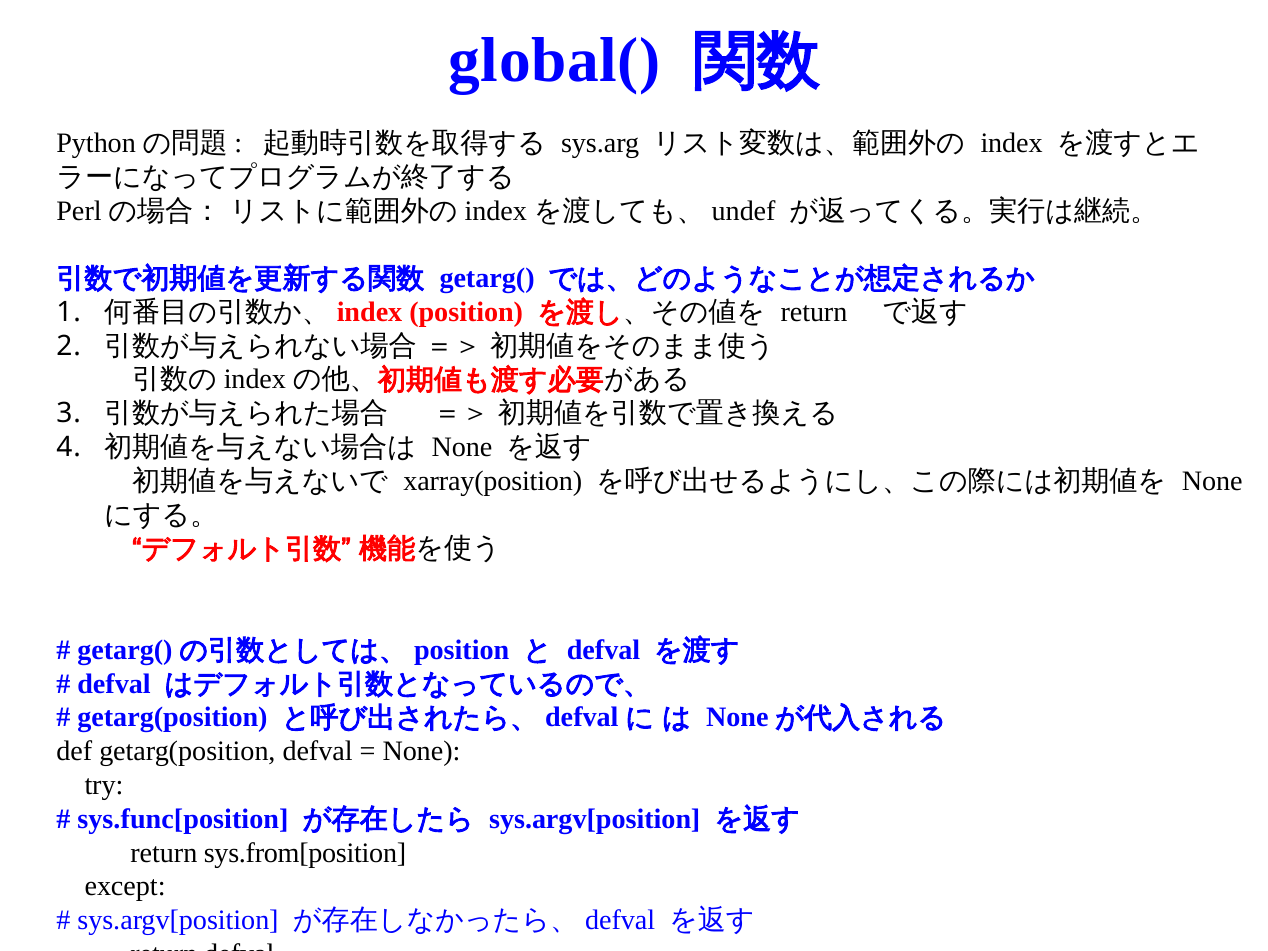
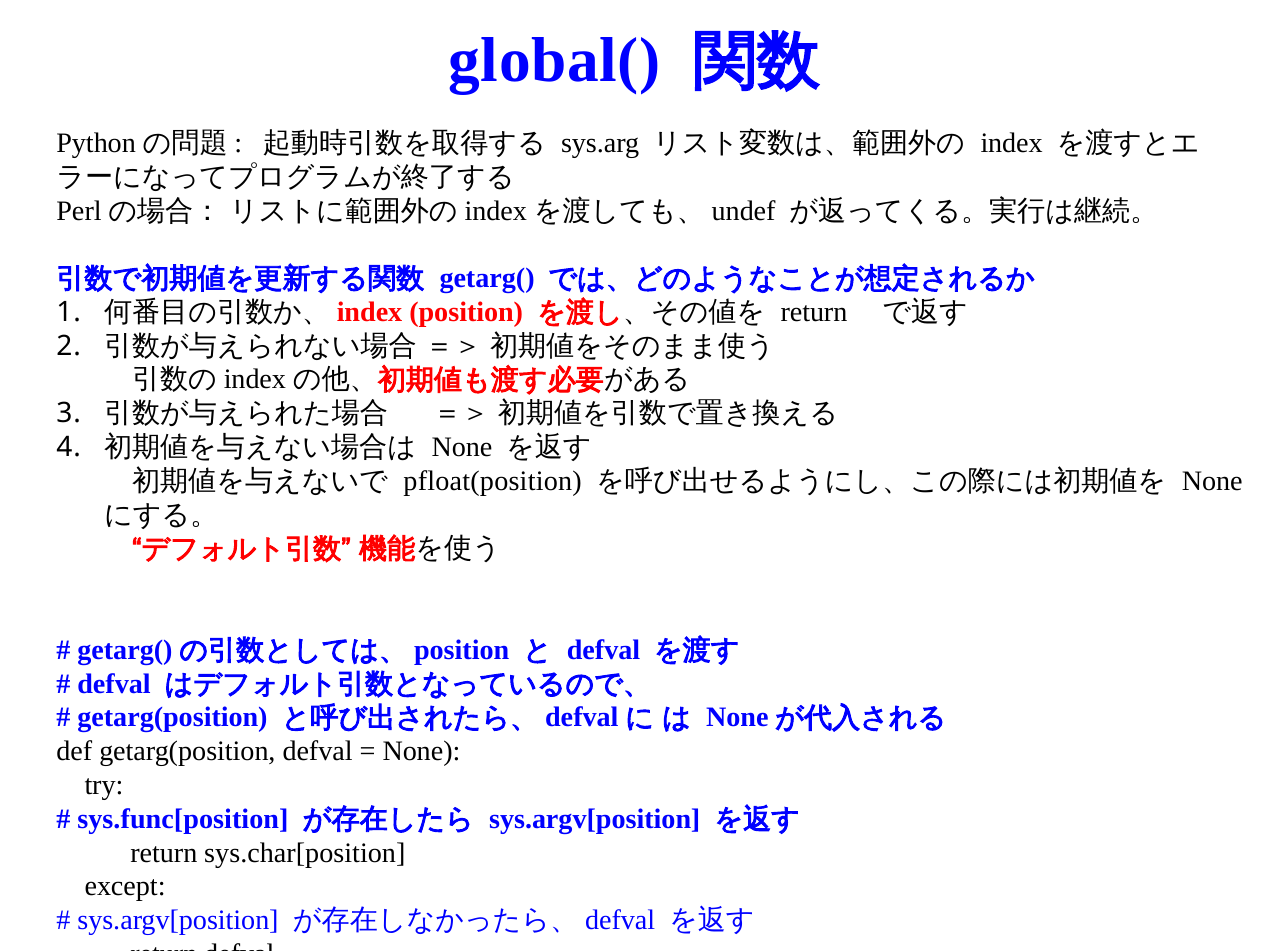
xarray(position: xarray(position -> pfloat(position (493, 481)
sys.from[position: sys.from[position -> sys.char[position (305, 853)
